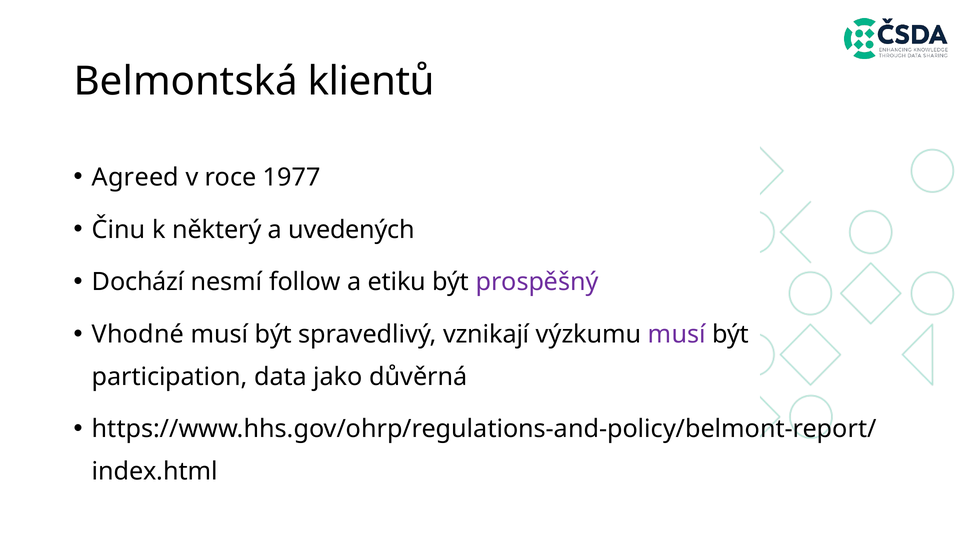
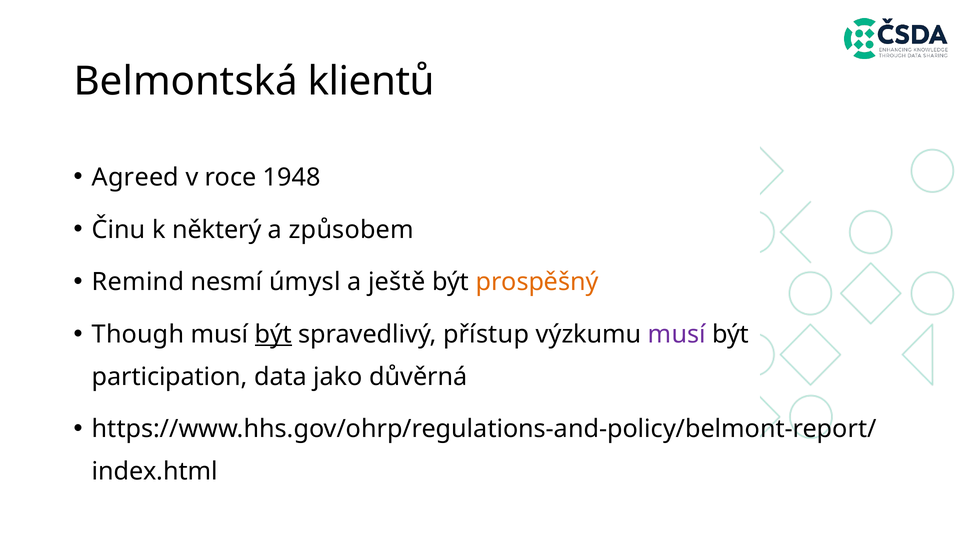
1977: 1977 -> 1948 (292, 178)
uvedených: uvedených -> způsobem (351, 230)
Dochází: Dochází -> Remind (138, 282)
follow: follow -> úmysl (305, 282)
etiku: etiku -> ještě (397, 282)
prospěšný colour: purple -> orange (537, 282)
Vhodné: Vhodné -> Though (138, 335)
být underline: none -> present (273, 335)
vznikají: vznikají -> přístup (486, 335)
